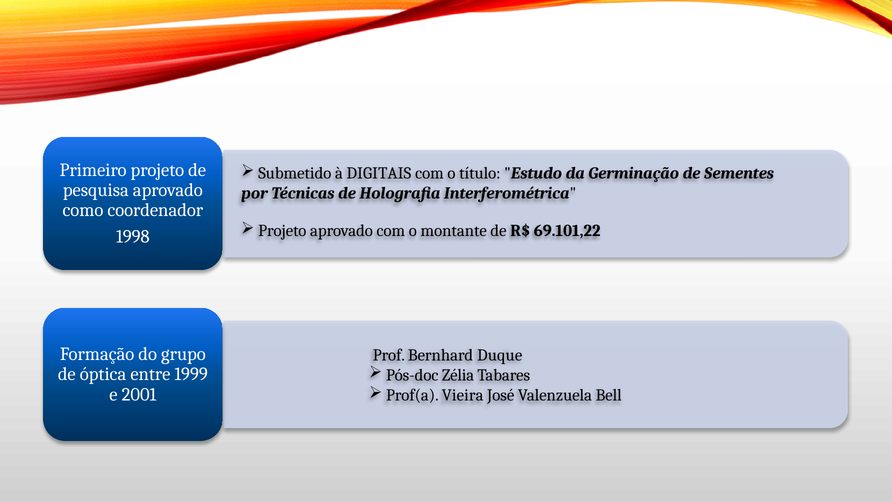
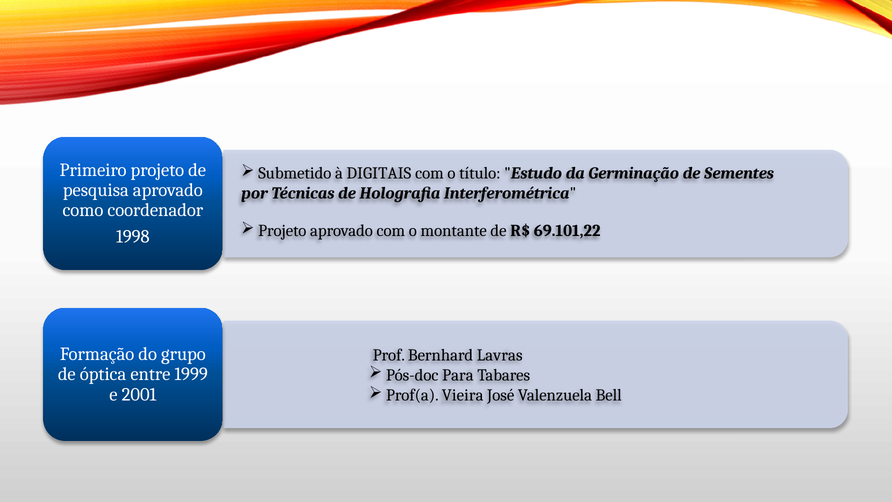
Duque: Duque -> Lavras (500, 355)
Zélia: Zélia -> Para (458, 375)
